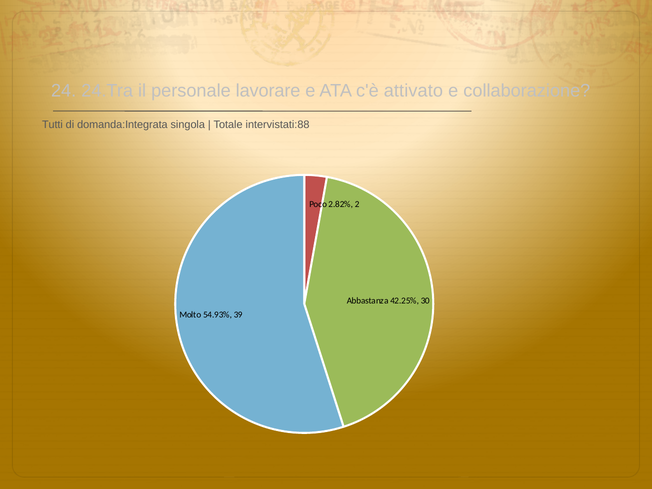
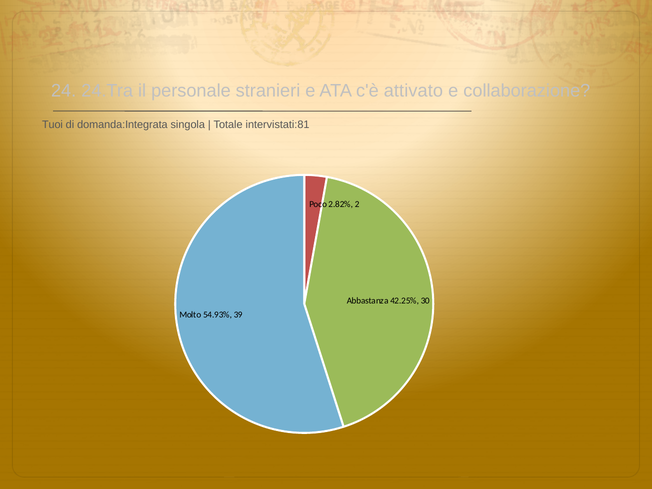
lavorare: lavorare -> stranieri (268, 91)
Tutti: Tutti -> Tuoi (52, 125)
intervistati:88: intervistati:88 -> intervistati:81 (278, 125)
